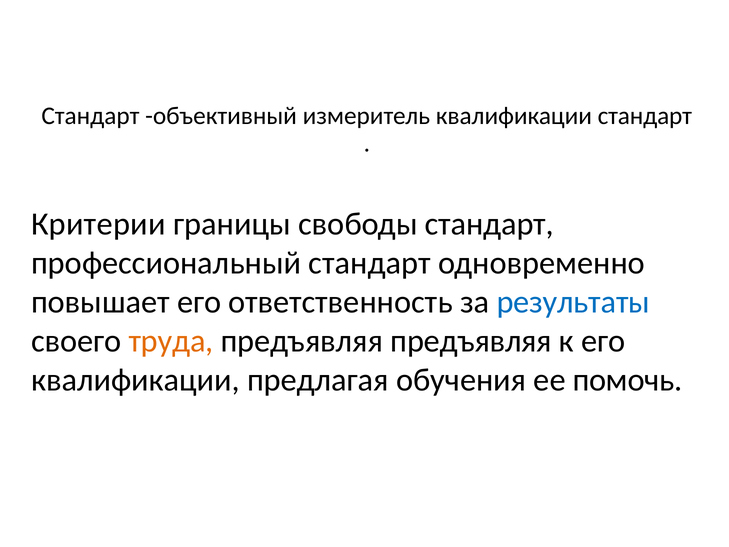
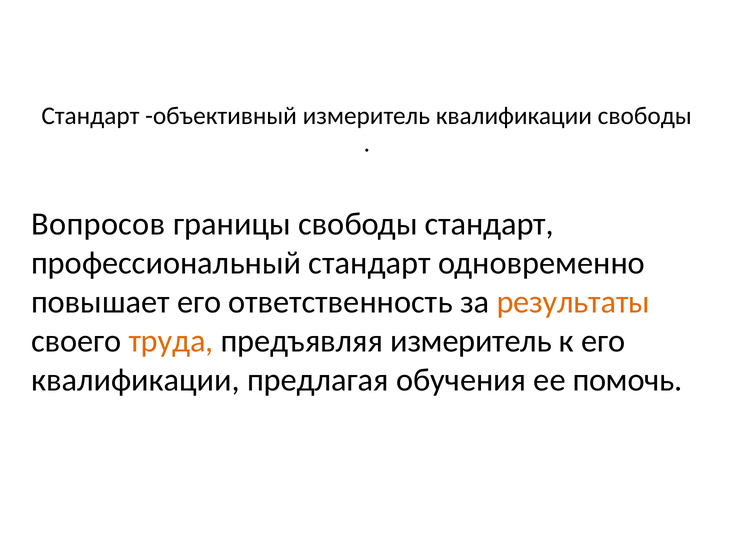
квалификации стандарт: стандарт -> свободы (645, 116)
Критерии: Критерии -> Вопросов (98, 224)
результаты colour: blue -> orange (573, 302)
предъявляя предъявляя: предъявляя -> измеритель (471, 341)
